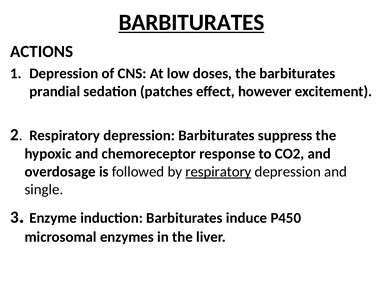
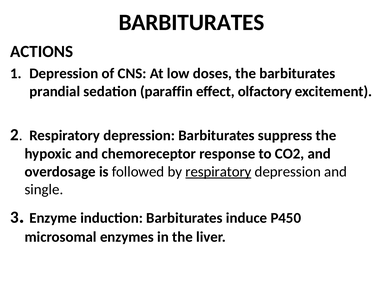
BARBITURATES underline: present -> none (192, 22)
patches: patches -> paraffin (166, 91)
however: however -> olfactory (265, 91)
